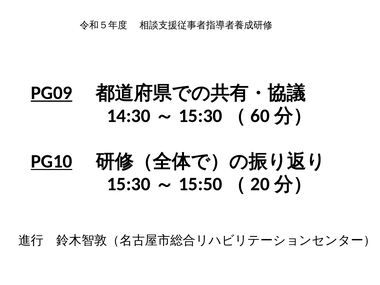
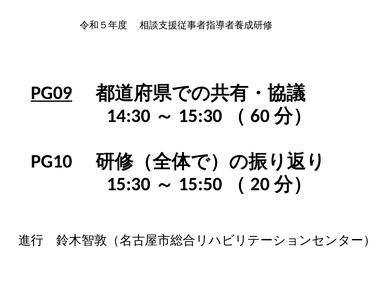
PG10 underline: present -> none (52, 161)
